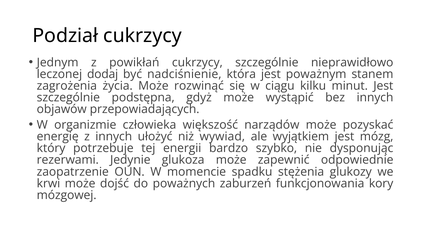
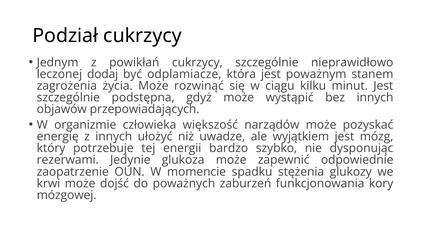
nadciśnienie: nadciśnienie -> odplamiacze (184, 74)
wywiad: wywiad -> uwadze (222, 136)
